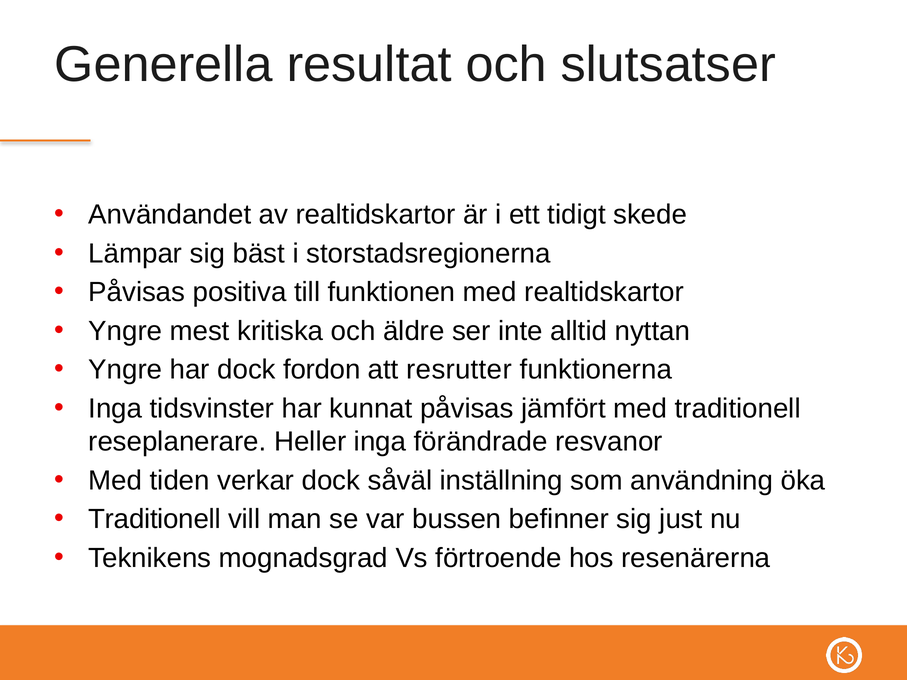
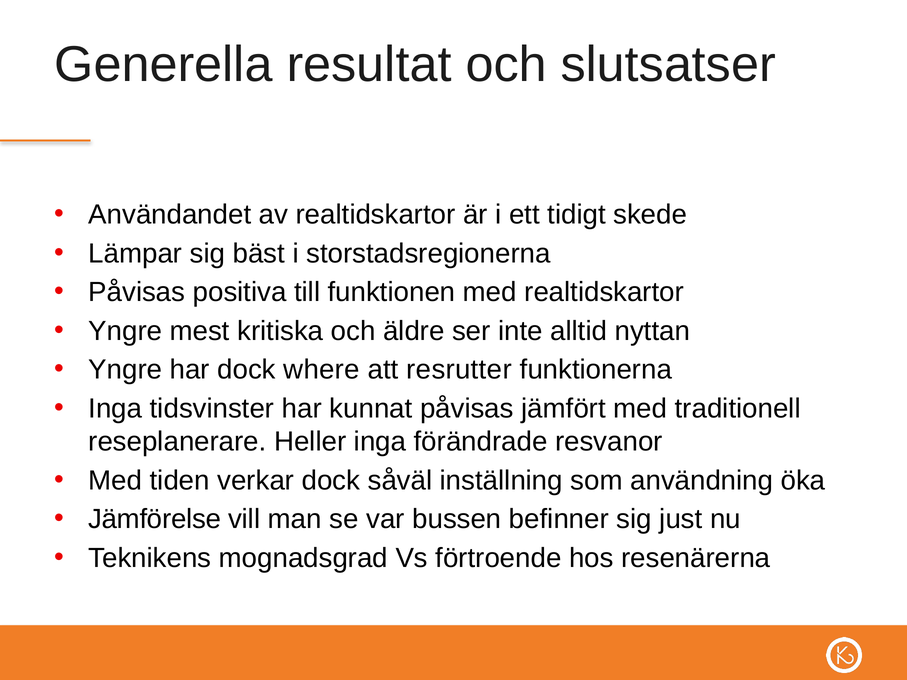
fordon: fordon -> where (322, 370)
Traditionell: Traditionell -> Jämförelse (155, 519)
